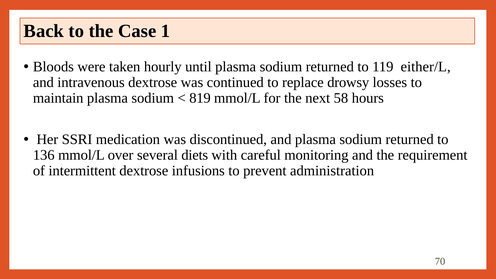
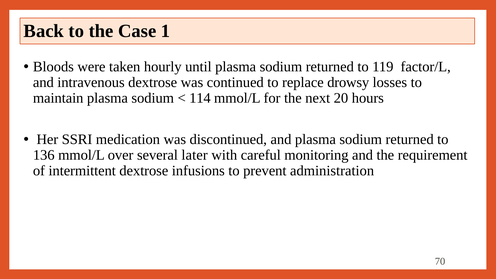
either/L: either/L -> factor/L (426, 67)
819: 819 -> 114 (200, 98)
58: 58 -> 20 (341, 98)
diets: diets -> later (195, 155)
